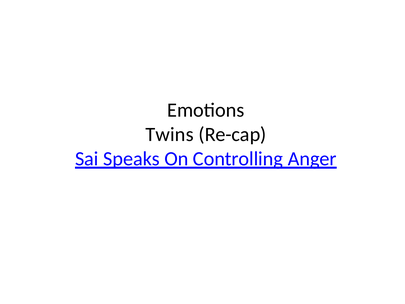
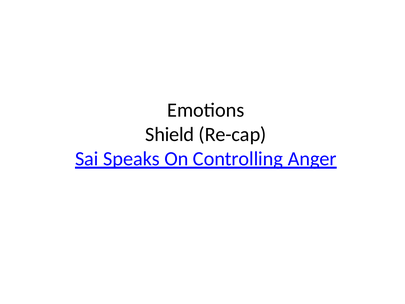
Twins: Twins -> Shield (170, 134)
